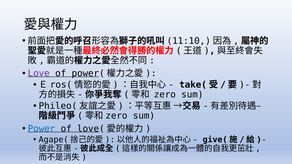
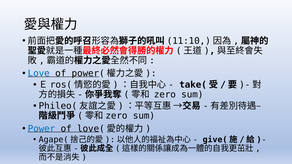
Love colour: purple -> blue (39, 73)
